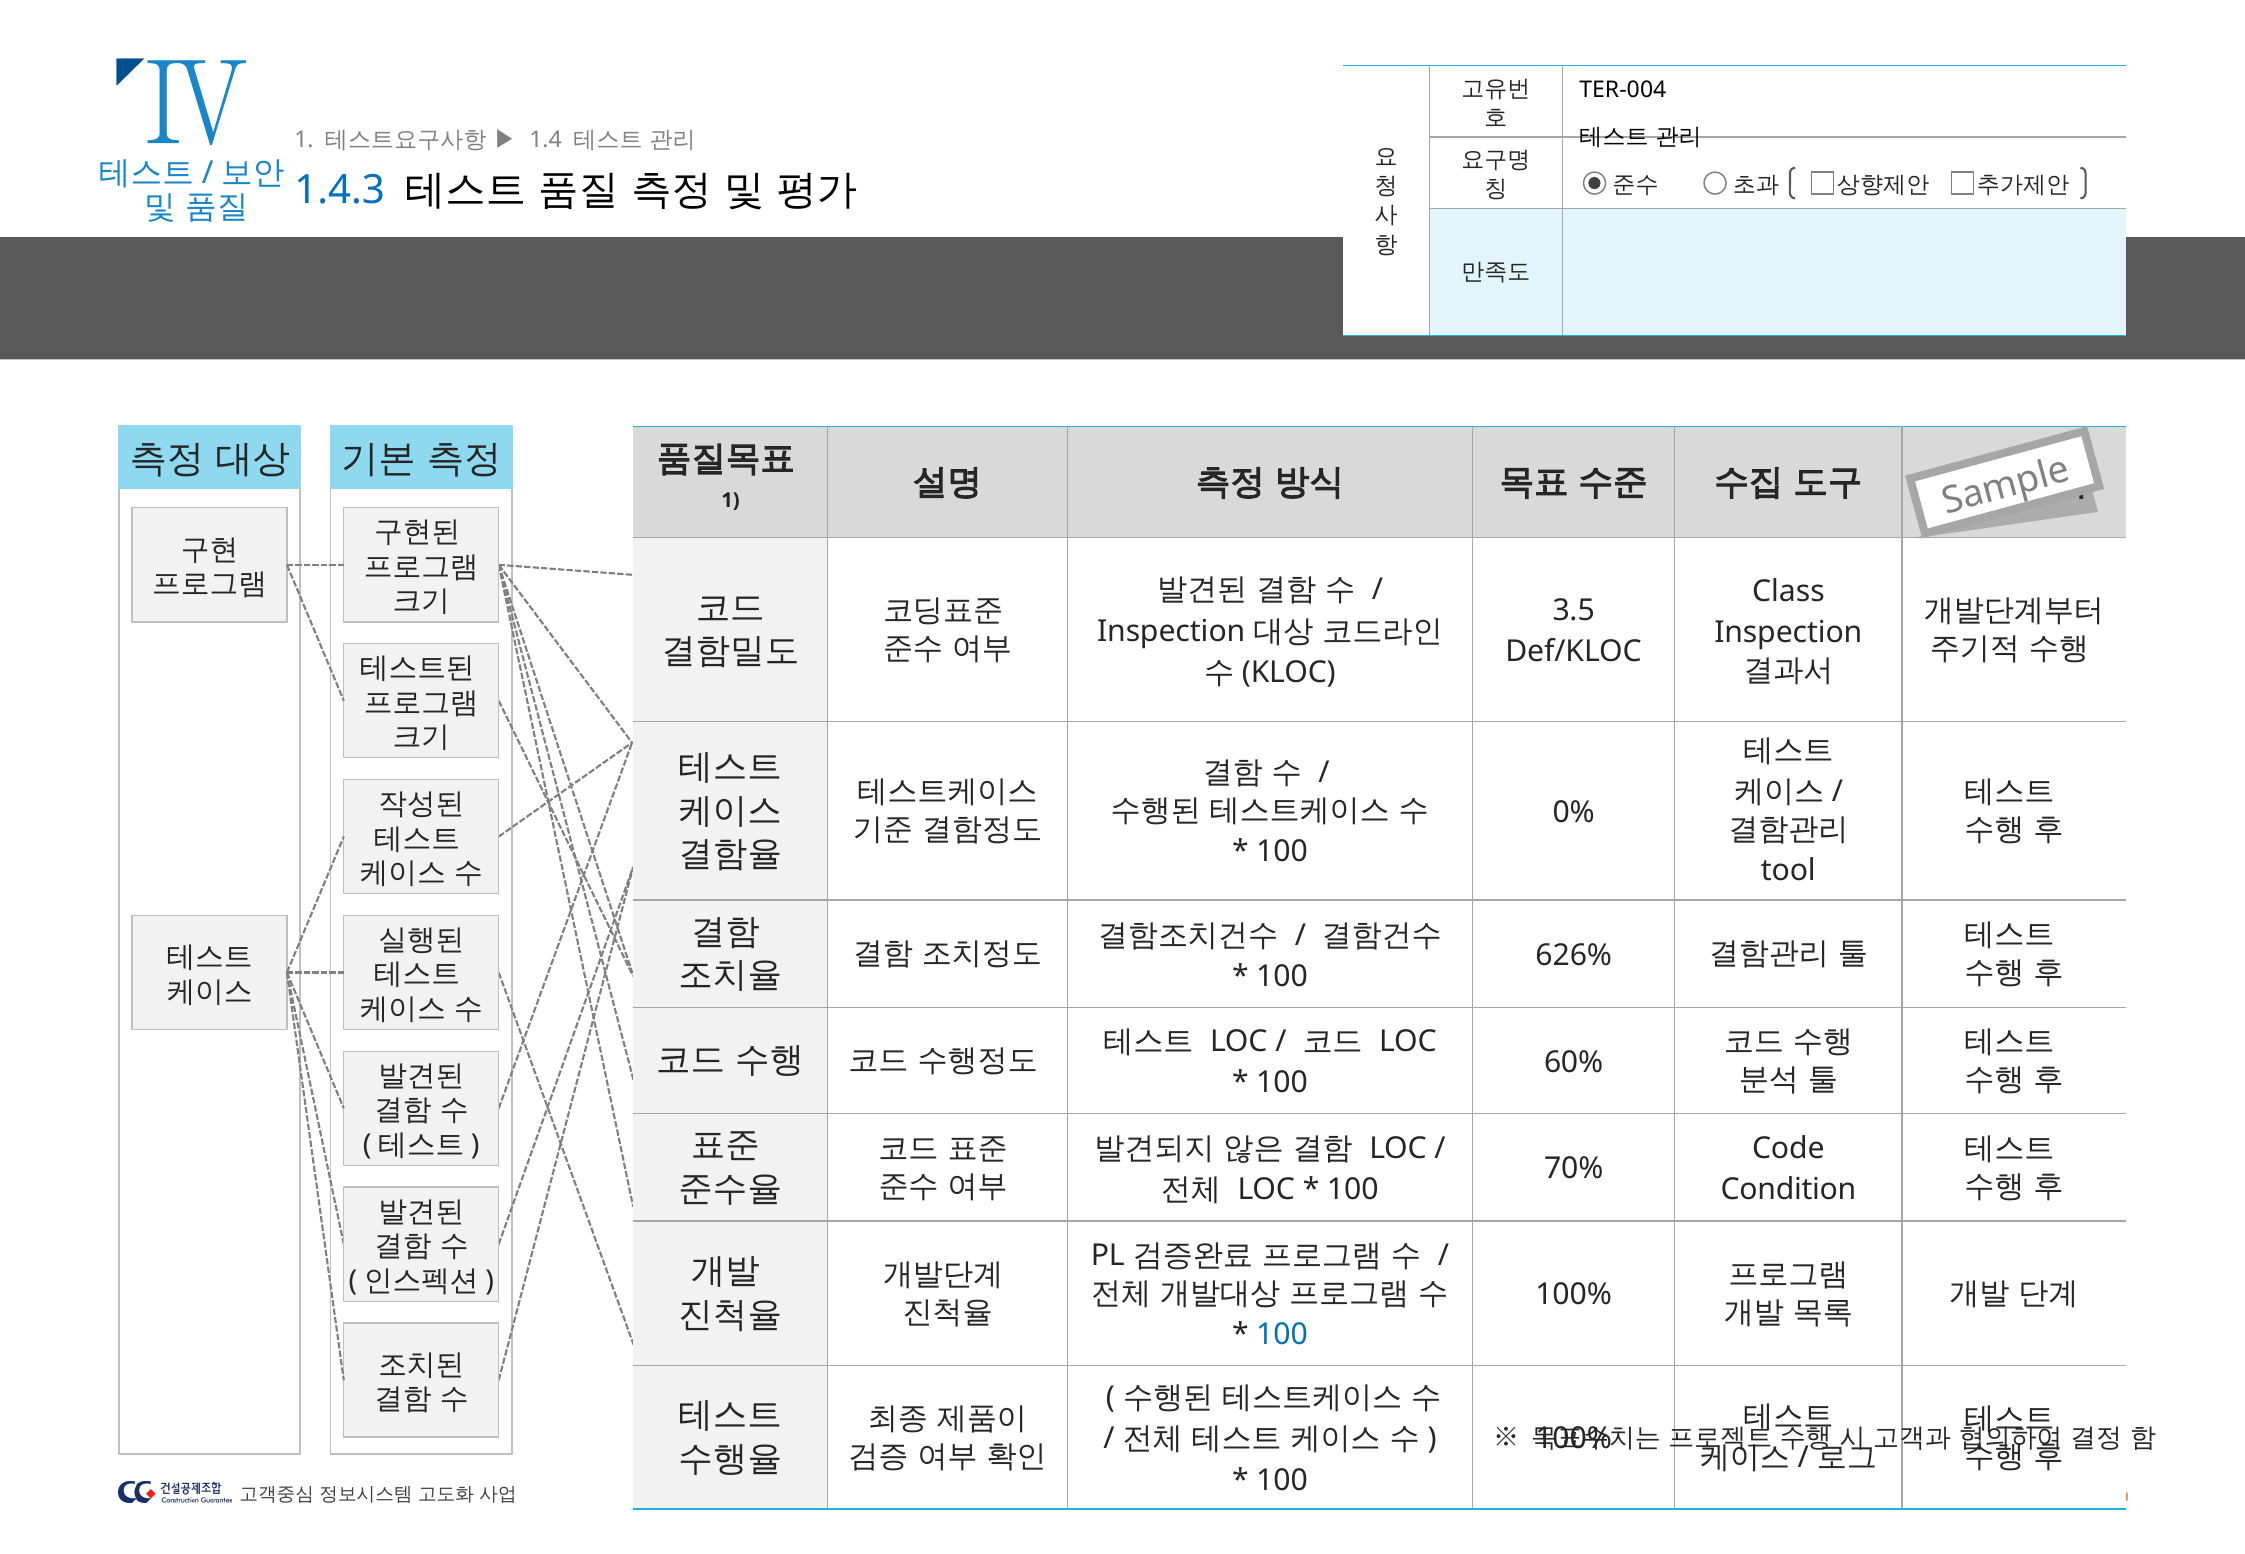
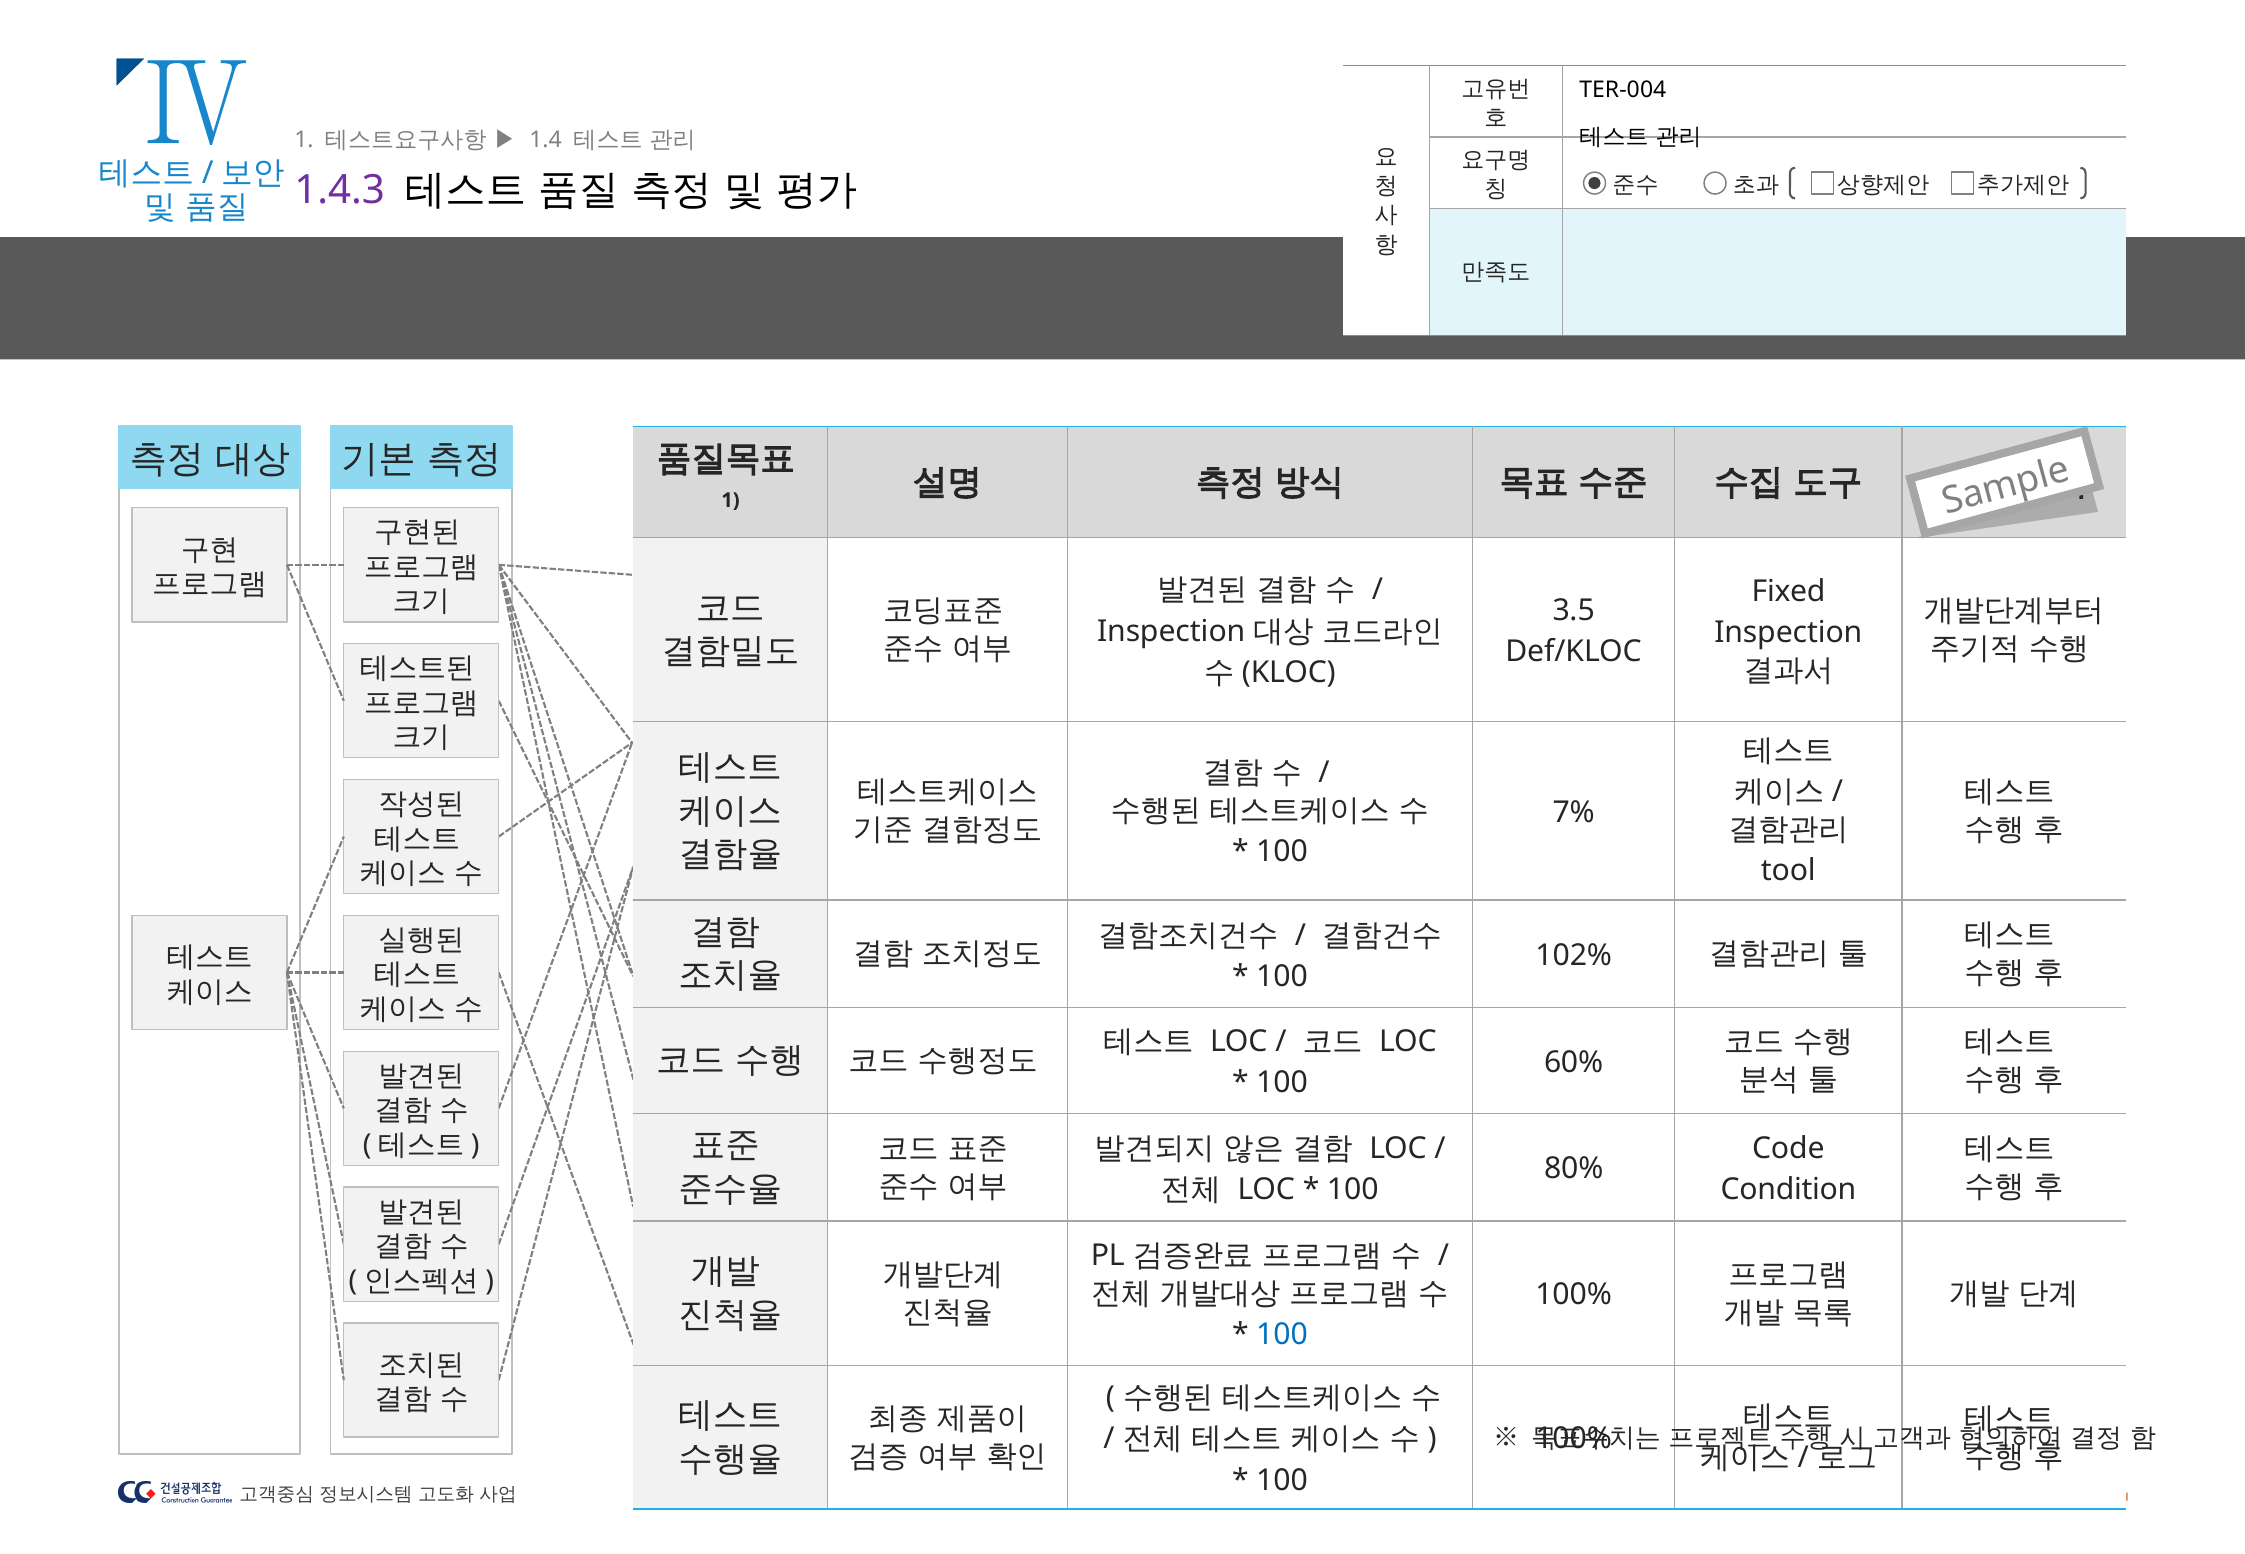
1.4.3 colour: blue -> purple (340, 190)
Class: Class -> Fixed (1789, 592)
0%: 0% -> 7% (1574, 813)
626%: 626% -> 102% (1574, 956)
70%: 70% -> 80% (1574, 1169)
